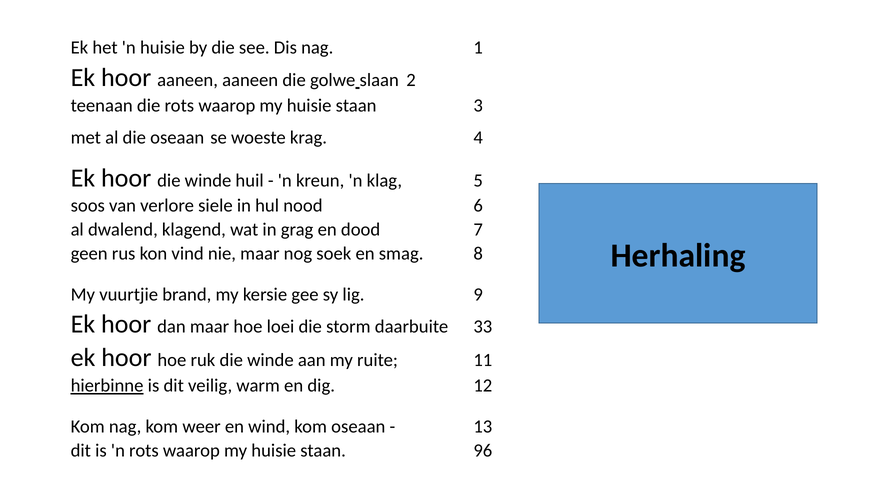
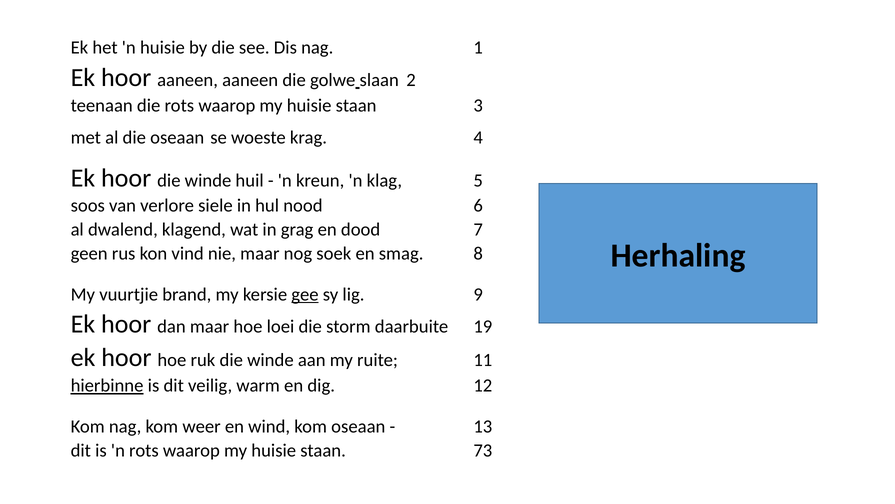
gee underline: none -> present (305, 294)
33: 33 -> 19 (483, 326)
96: 96 -> 73 (483, 450)
